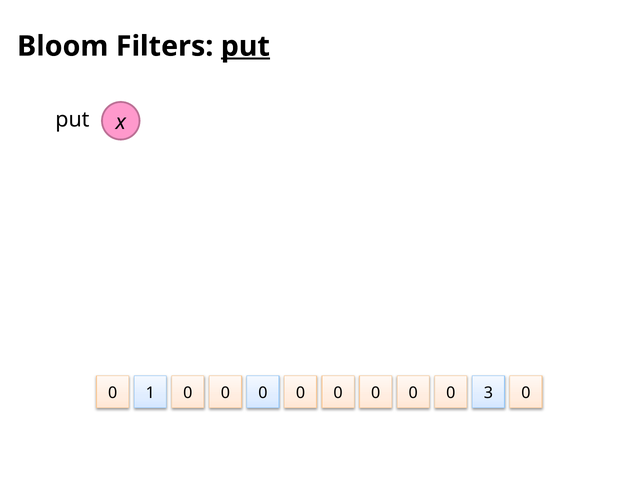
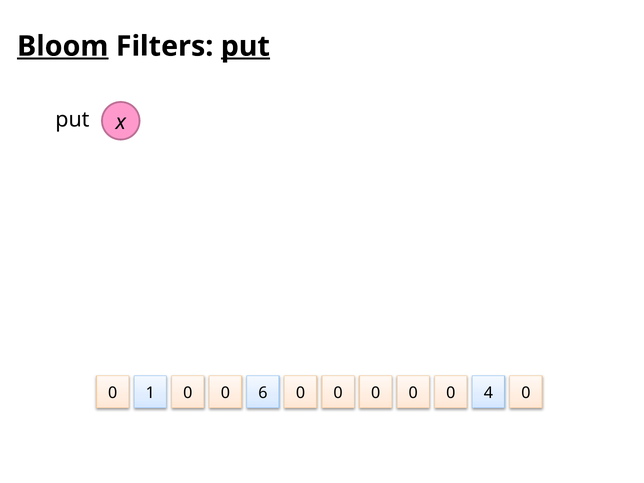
Bloom underline: none -> present (63, 46)
1 0 0 0: 0 -> 6 (263, 393)
3: 3 -> 4 (488, 393)
